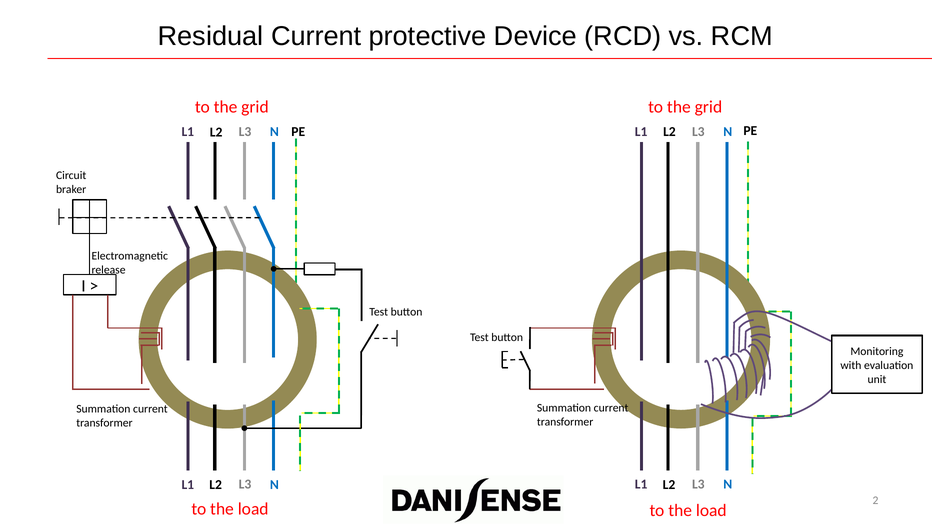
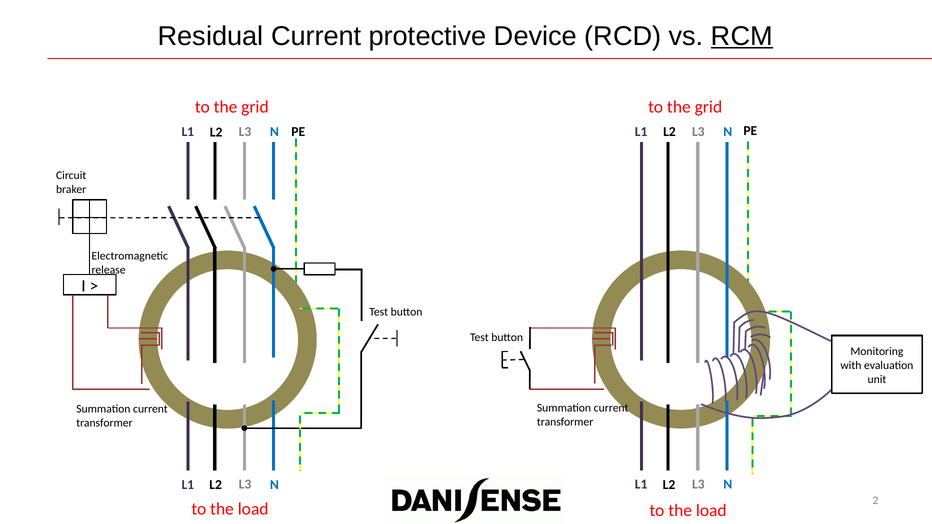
RCM underline: none -> present (742, 36)
